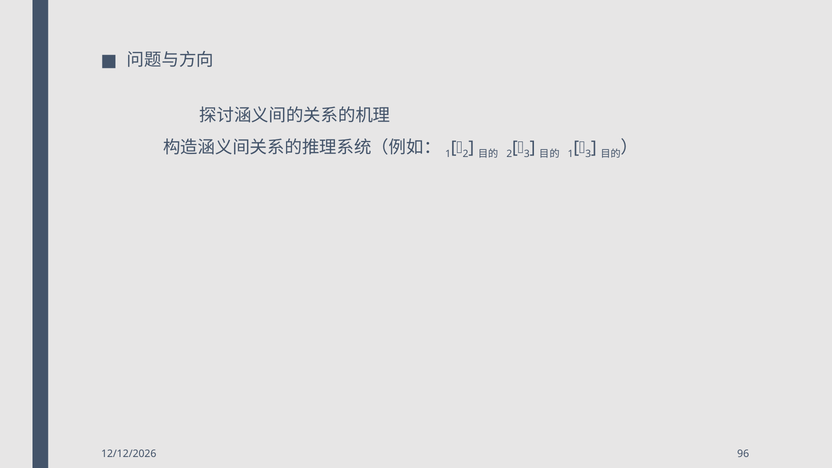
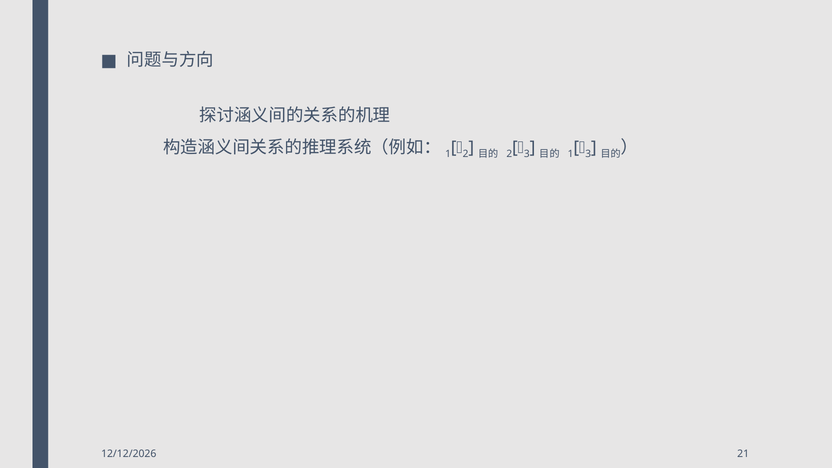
96: 96 -> 21 (743, 454)
